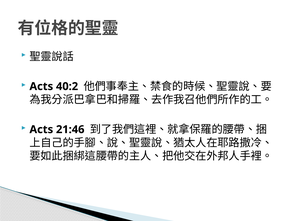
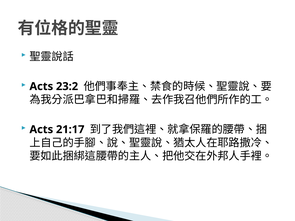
40:2: 40:2 -> 23:2 (67, 87)
21:46: 21:46 -> 21:17 (70, 130)
